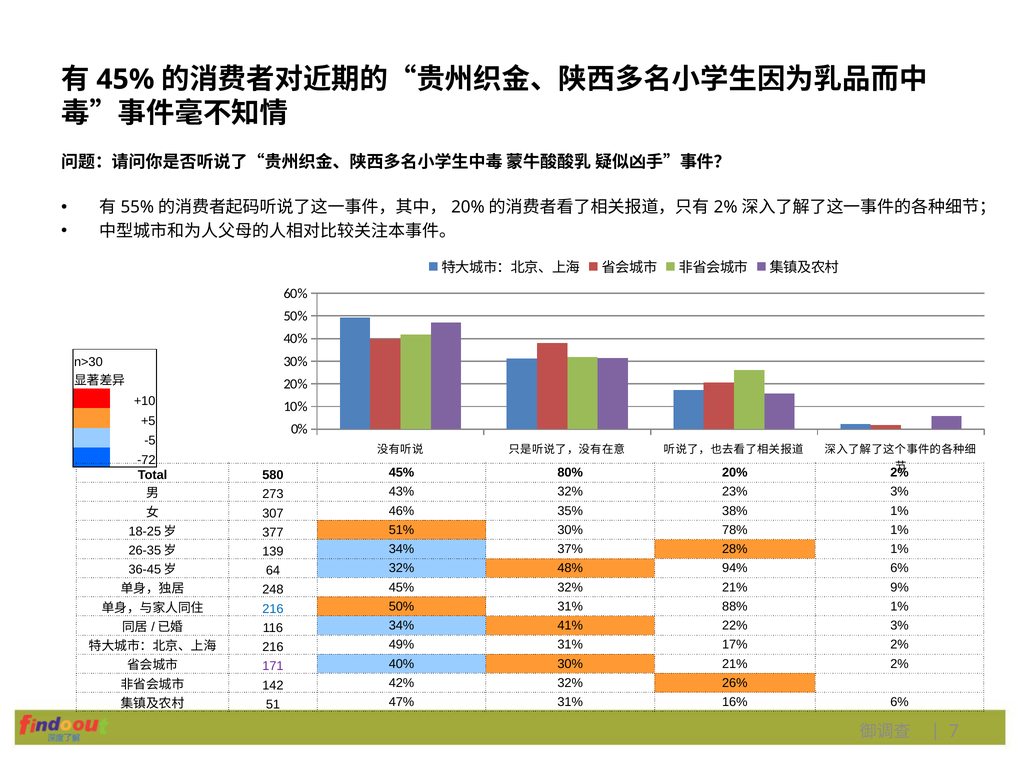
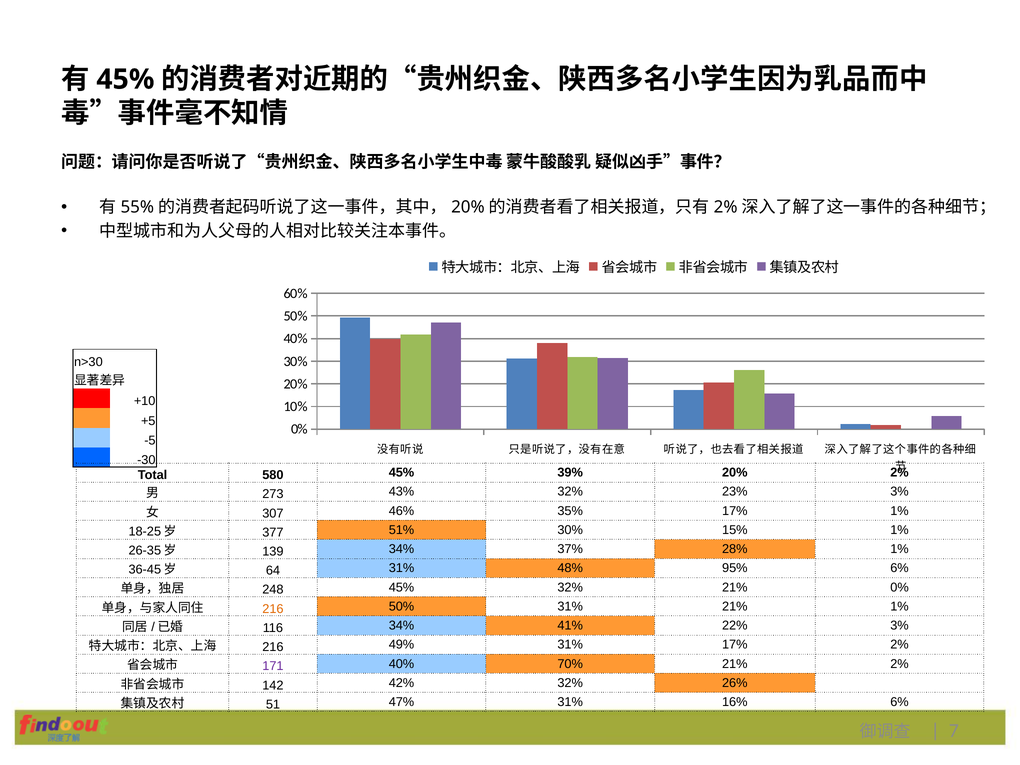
-72: -72 -> -30 (146, 460)
80%: 80% -> 39% (570, 473)
35% 38%: 38% -> 17% (735, 511)
78%: 78% -> 15% (735, 530)
64 32%: 32% -> 31% (402, 568)
94%: 94% -> 95% (735, 568)
21% 9%: 9% -> 0% (900, 587)
216 colour: blue -> orange (273, 609)
31% 88%: 88% -> 21% (735, 606)
40% 30%: 30% -> 70% (570, 664)
